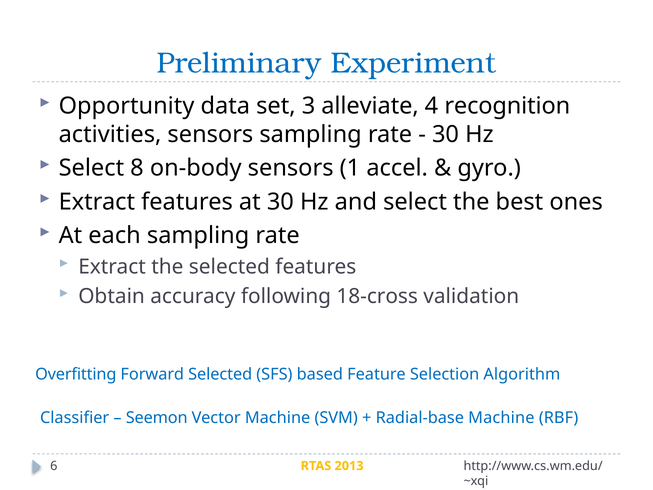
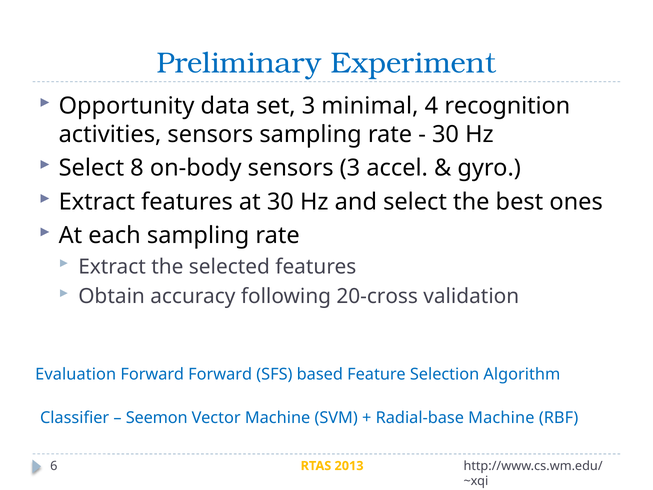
alleviate: alleviate -> minimal (370, 106)
sensors 1: 1 -> 3 (350, 168)
18-cross: 18-cross -> 20-cross (377, 296)
Overfitting: Overfitting -> Evaluation (76, 374)
Forward Selected: Selected -> Forward (220, 374)
